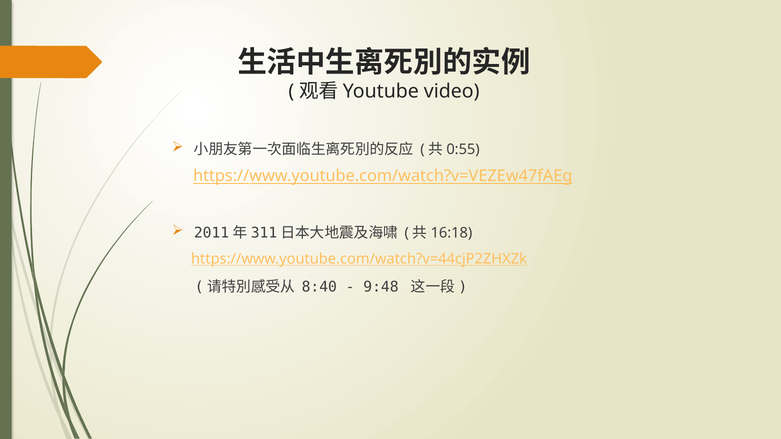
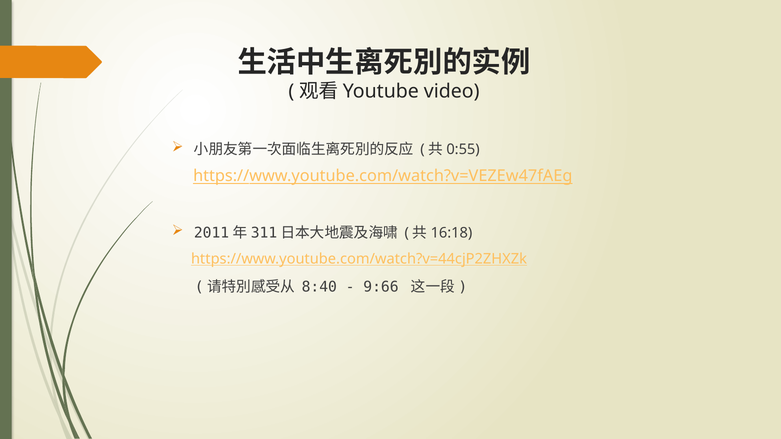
9:48: 9:48 -> 9:66 (381, 287)
